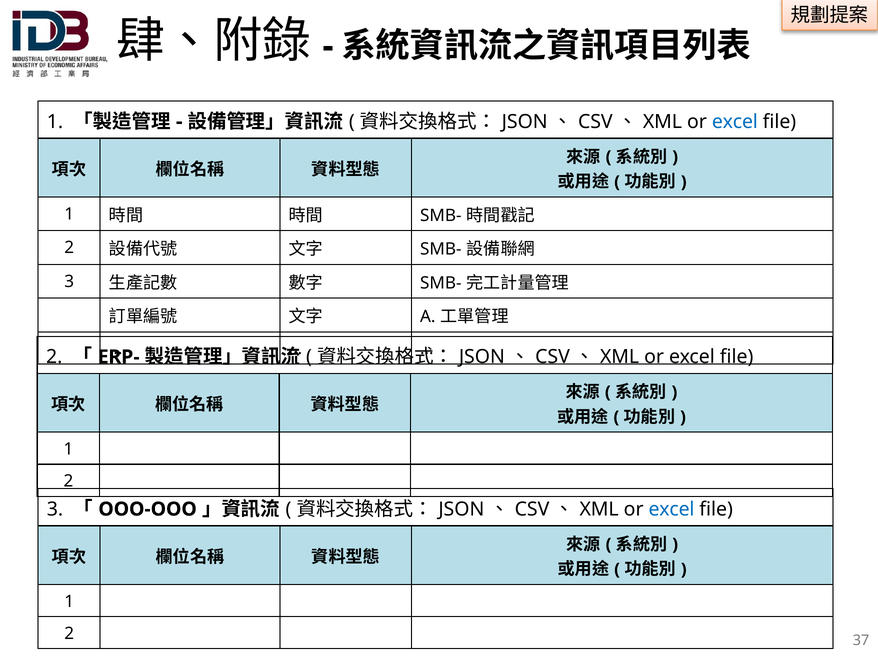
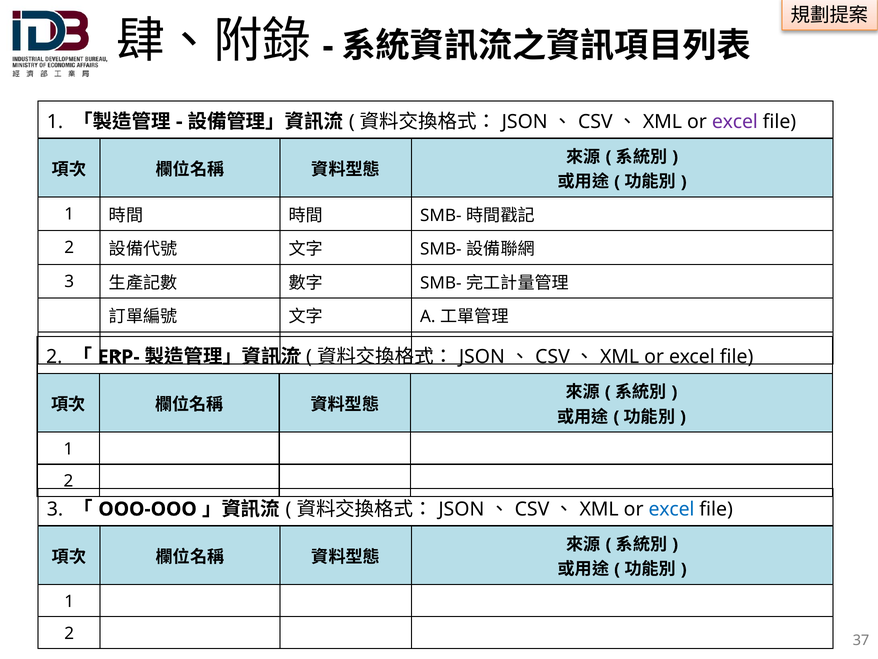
excel colour: blue -> purple (735, 122)
